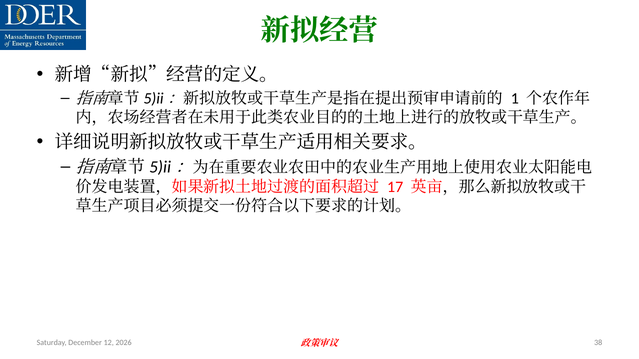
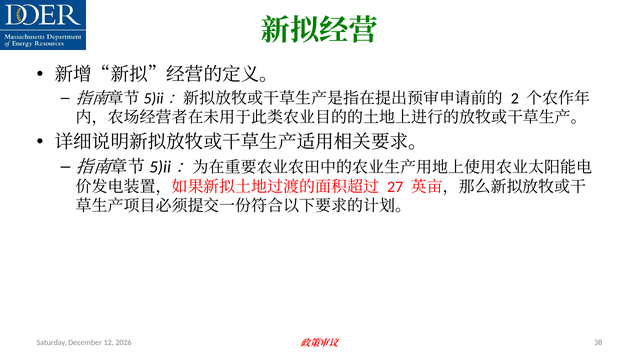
1: 1 -> 2 (515, 99)
17: 17 -> 27 (395, 187)
